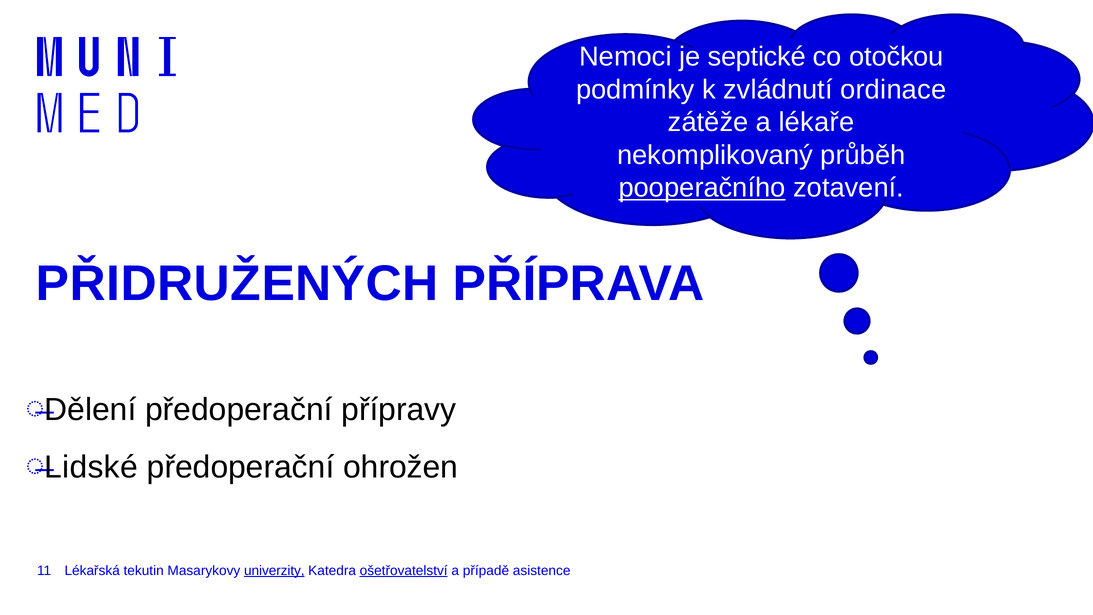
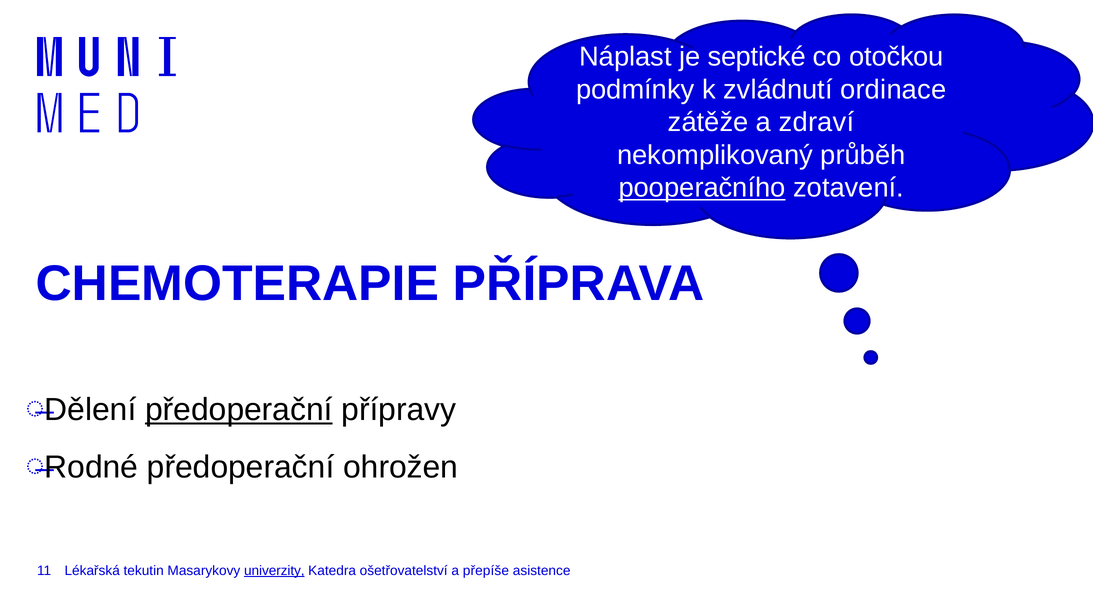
Nemoci: Nemoci -> Náplast (625, 57)
lékaře: lékaře -> zdraví (816, 122)
PŘIDRUŽENÝCH: PŘIDRUŽENÝCH -> CHEMOTERAPIE (237, 284)
předoperační underline: none -> present (239, 410)
Lidské: Lidské -> Rodné (91, 467)
ošetřovatelství underline: present -> none (404, 571)
případě: případě -> přepíše (486, 571)
